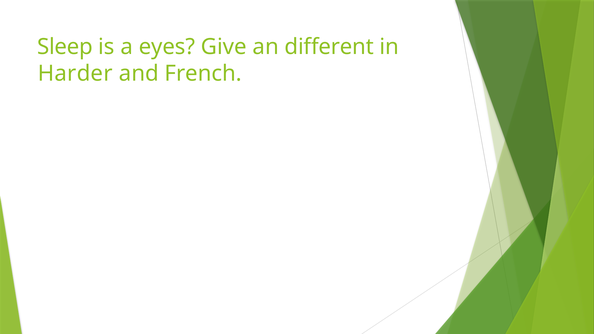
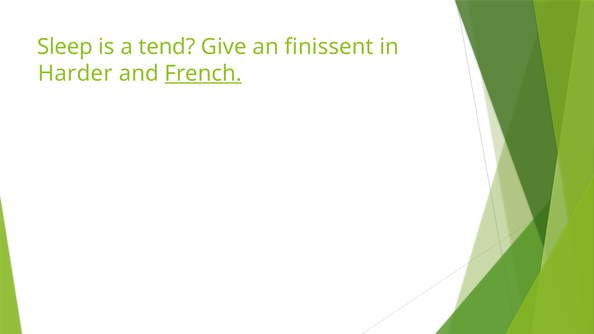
eyes: eyes -> tend (167, 47)
different: different -> finissent (329, 47)
French underline: none -> present (203, 74)
